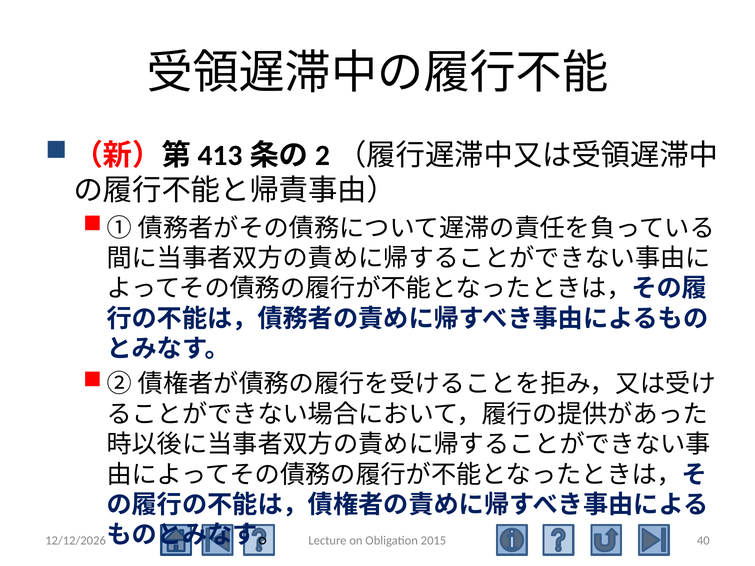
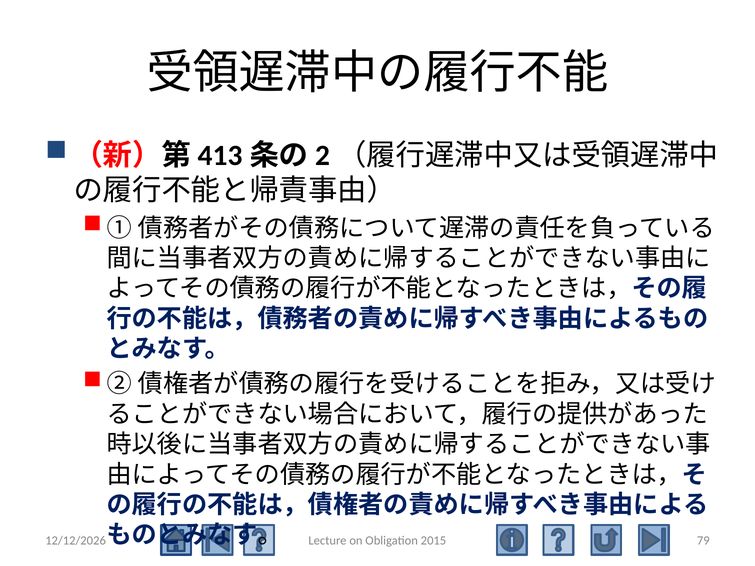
40: 40 -> 79 (703, 541)
